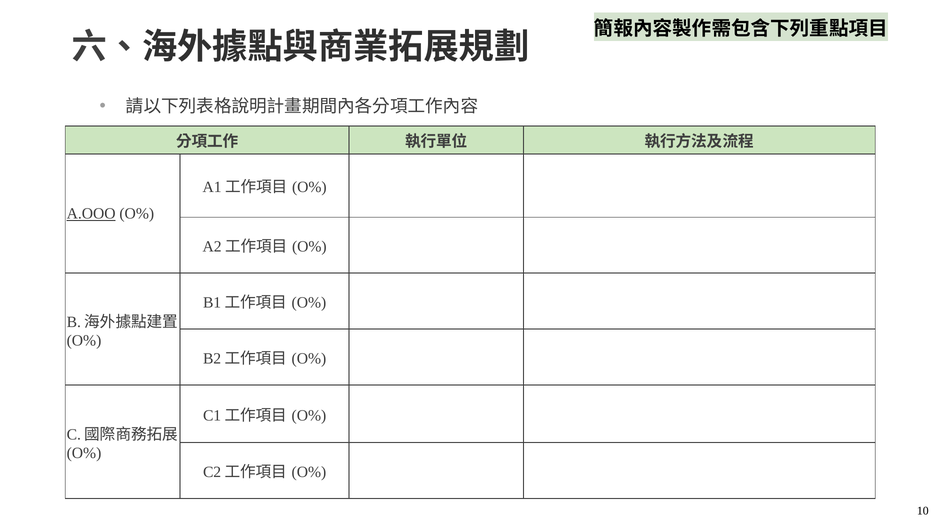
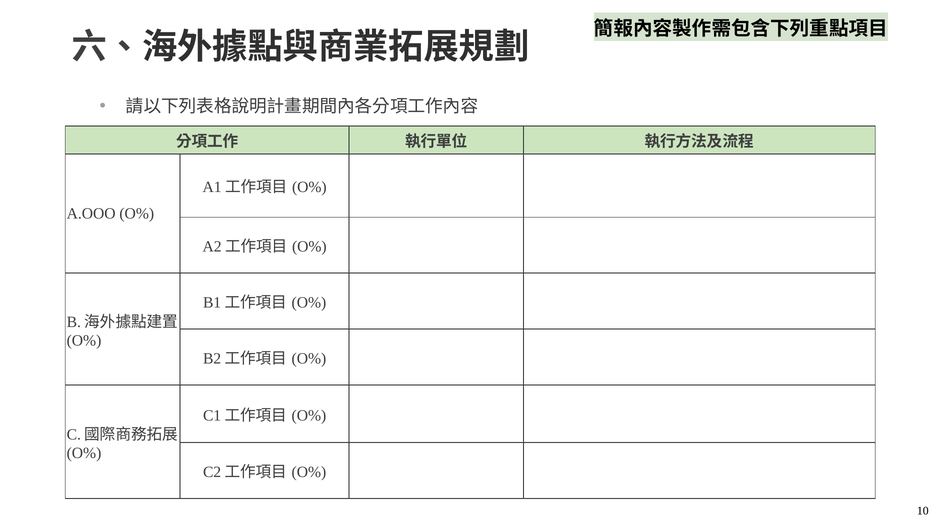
A.OOO underline: present -> none (91, 214)
